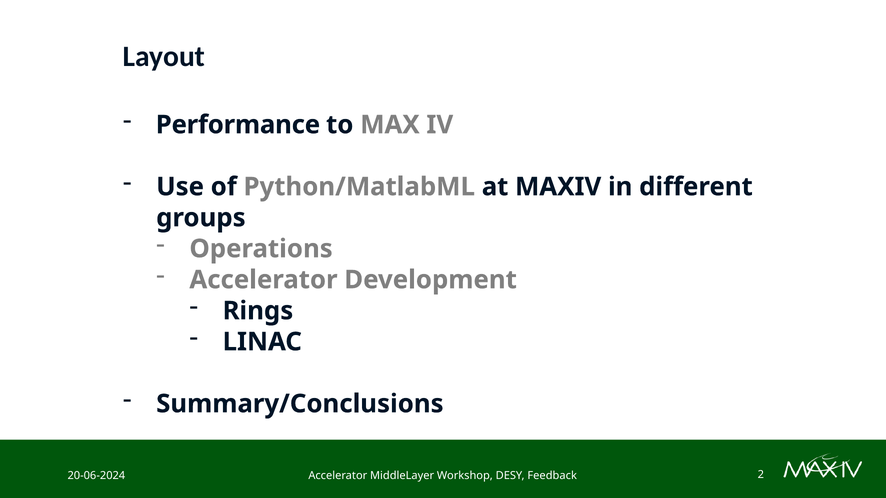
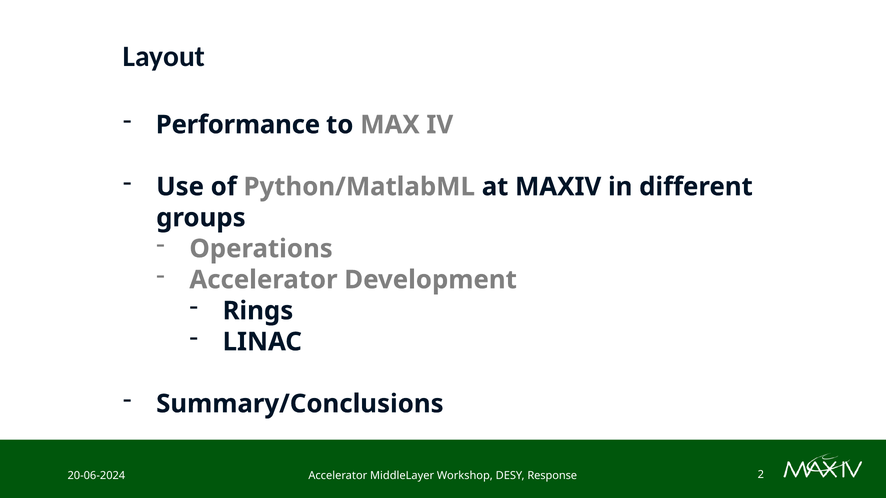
Feedback: Feedback -> Response (552, 476)
